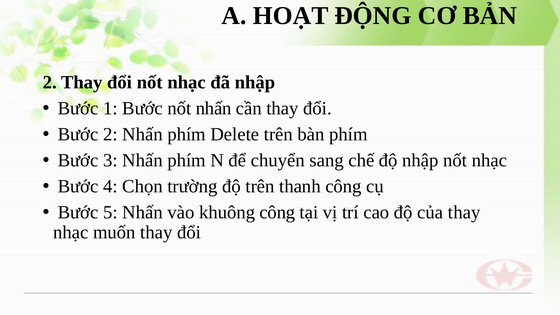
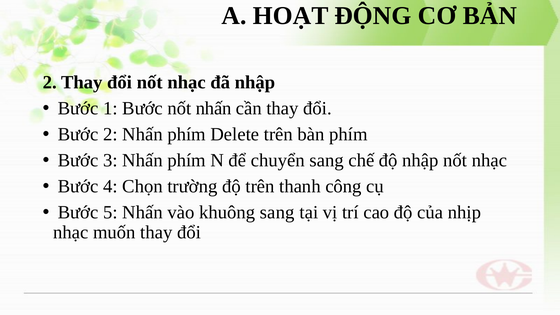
khuông công: công -> sang (277, 212)
của thay: thay -> nhịp (464, 212)
